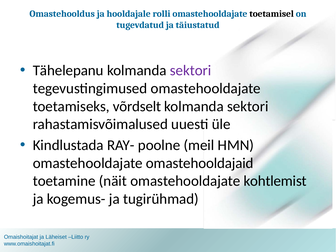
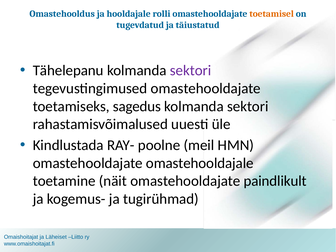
toetamisel colour: black -> orange (272, 14)
võrdselt: võrdselt -> sagedus (137, 106)
omastehooldajaid: omastehooldajaid -> omastehooldajale (200, 163)
kohtlemist: kohtlemist -> paindlikult (275, 181)
